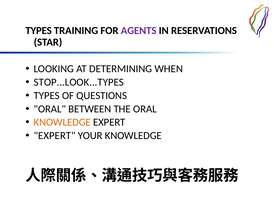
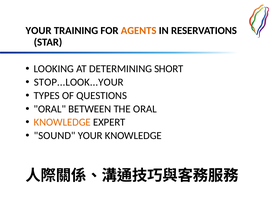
TYPES: TYPES -> YOUR (39, 31)
AGENTS colour: purple -> orange (139, 31)
WHEN: WHEN -> SHORT (169, 69)
STOP...LOOK...TYPES: STOP...LOOK...TYPES -> STOP...LOOK...YOUR (79, 82)
EXPERT: EXPERT -> SOUND (55, 135)
